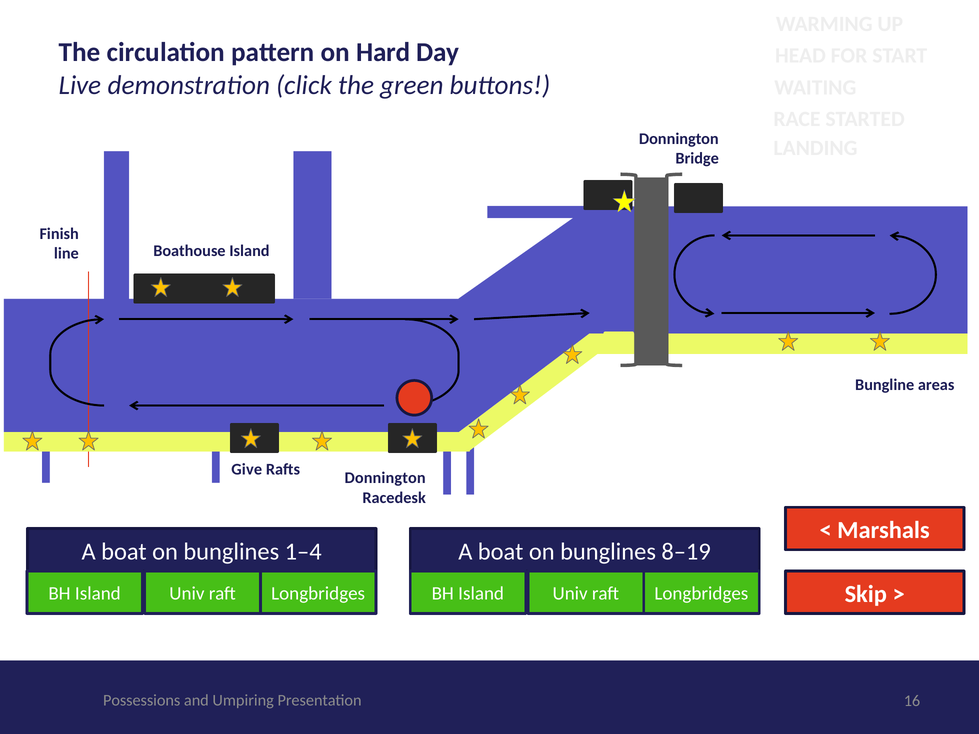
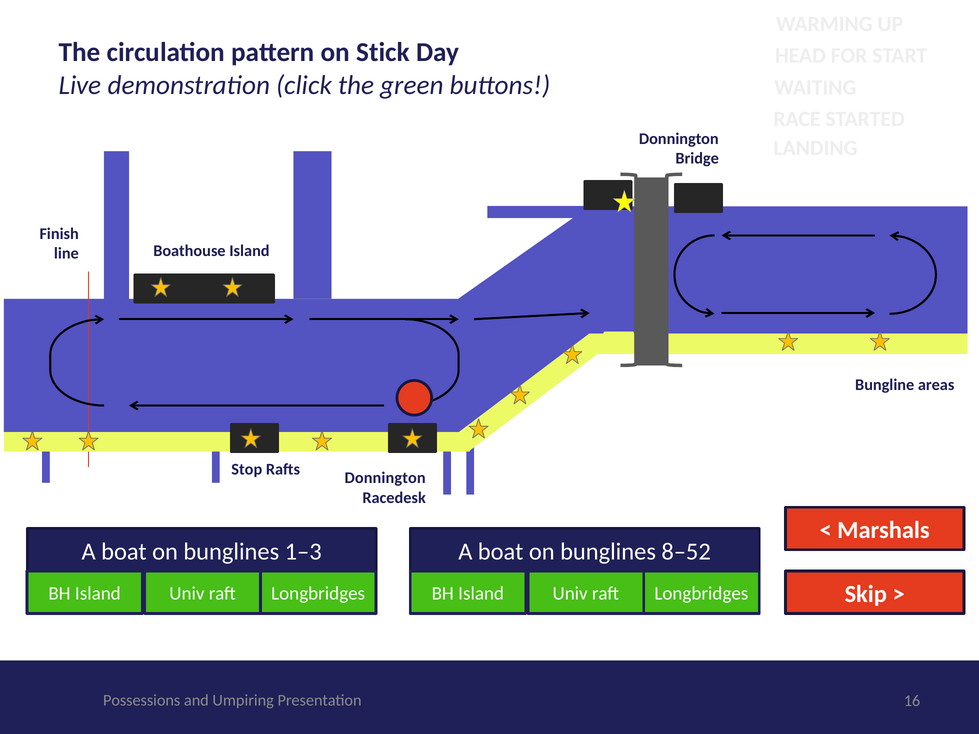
Hard: Hard -> Stick (383, 53)
Give: Give -> Stop (247, 470)
1–4: 1–4 -> 1–3 (303, 552)
8–19: 8–19 -> 8–52 (686, 552)
